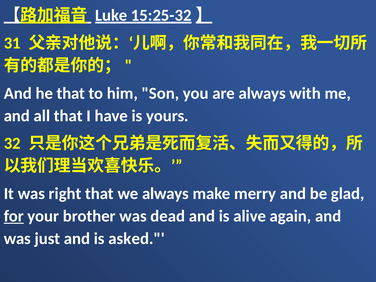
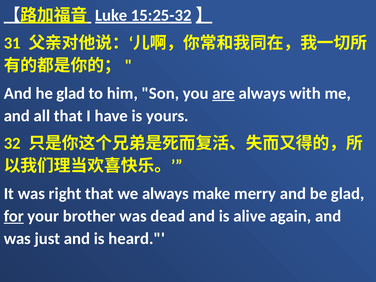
he that: that -> glad (71, 93)
are underline: none -> present (224, 93)
asked: asked -> heard (137, 238)
